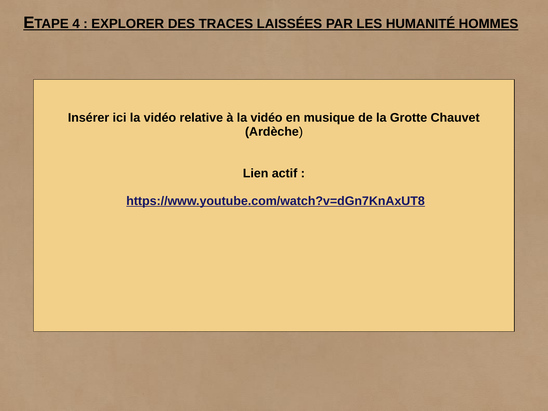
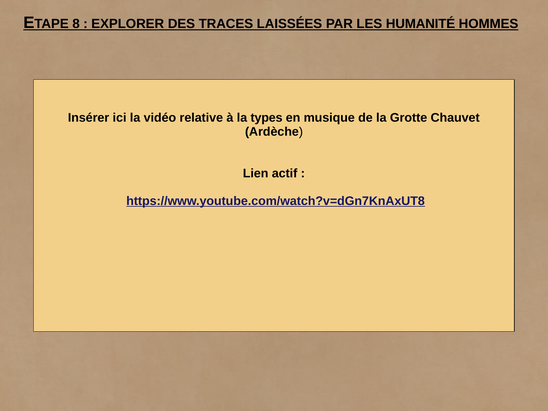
4: 4 -> 8 (76, 24)
à la vidéo: vidéo -> types (267, 118)
